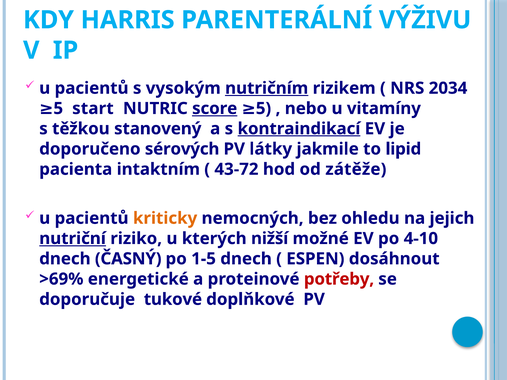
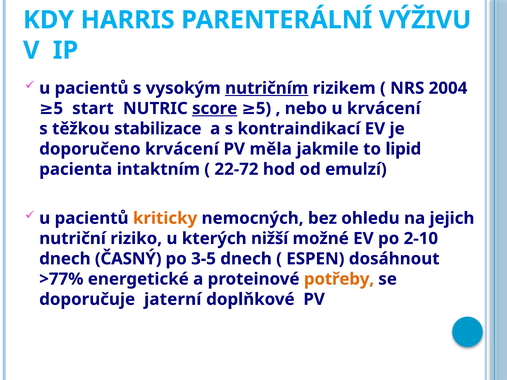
2034: 2034 -> 2004 (448, 88)
u vitamíny: vitamíny -> krvácení (384, 109)
stanovený: stanovený -> stabilizace (158, 129)
kontraindikací underline: present -> none (299, 129)
doporučeno sérových: sérových -> krvácení (182, 149)
látky: látky -> měla (271, 149)
43-72: 43-72 -> 22-72 (236, 169)
zátěže: zátěže -> emulzí (356, 169)
nutriční underline: present -> none (73, 239)
4-10: 4-10 -> 2-10 (421, 239)
1-5: 1-5 -> 3-5 (204, 259)
>69%: >69% -> >77% (61, 279)
potřeby colour: red -> orange (339, 279)
tukové: tukové -> jaterní (173, 299)
